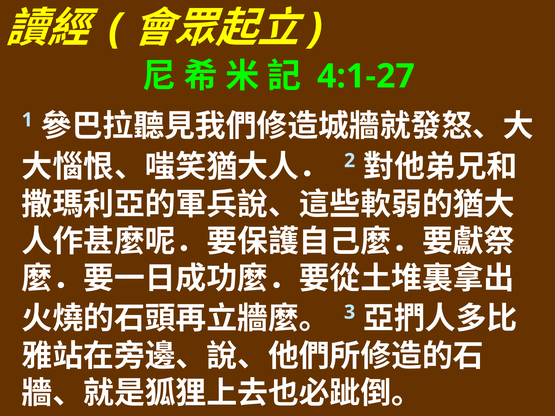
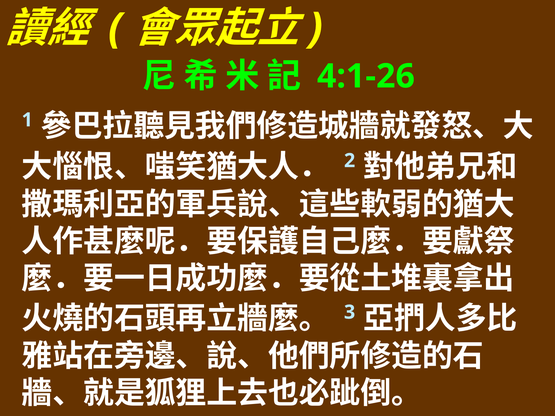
4:1-27: 4:1-27 -> 4:1-26 (366, 76)
